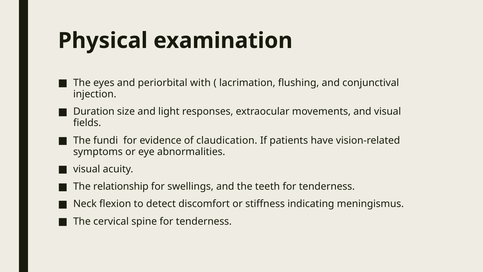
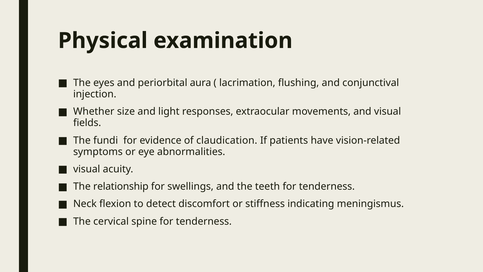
with: with -> aura (201, 83)
Duration: Duration -> Whether (94, 111)
